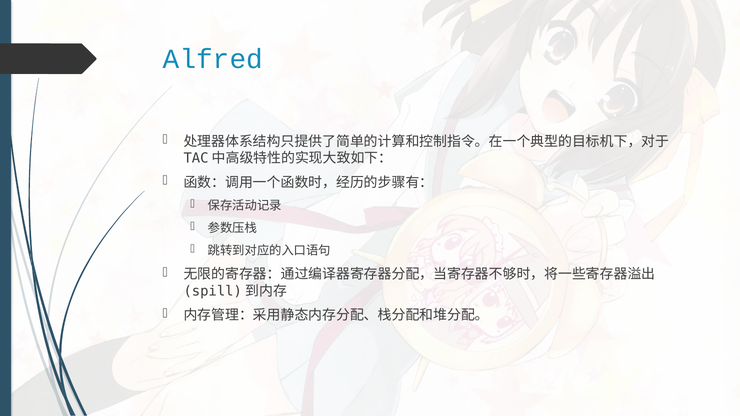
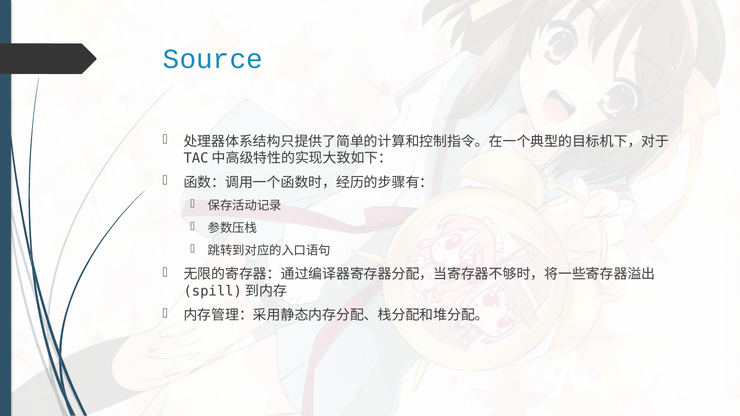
Alfred: Alfred -> Source (213, 59)
